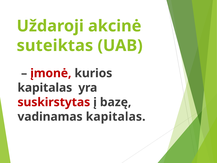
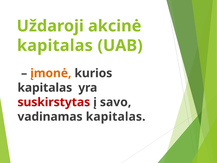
suteiktas: suteiktas -> kapitalas (55, 46)
įmonė colour: red -> orange (51, 73)
bazę: bazę -> savo (116, 102)
